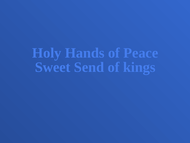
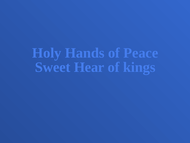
Send: Send -> Hear (89, 67)
